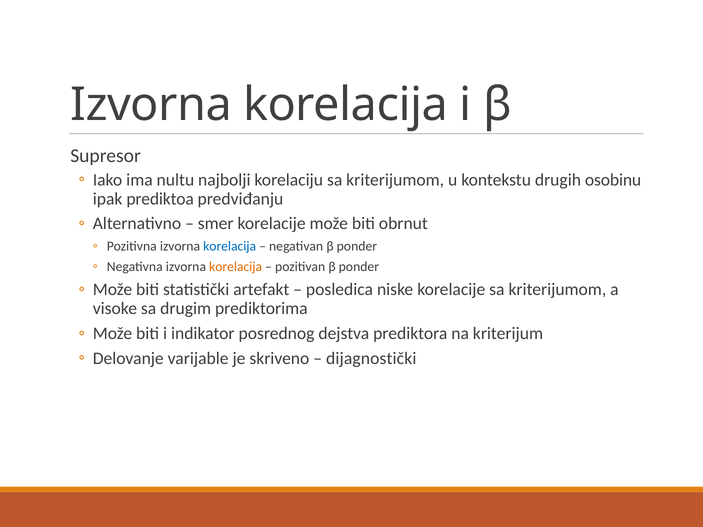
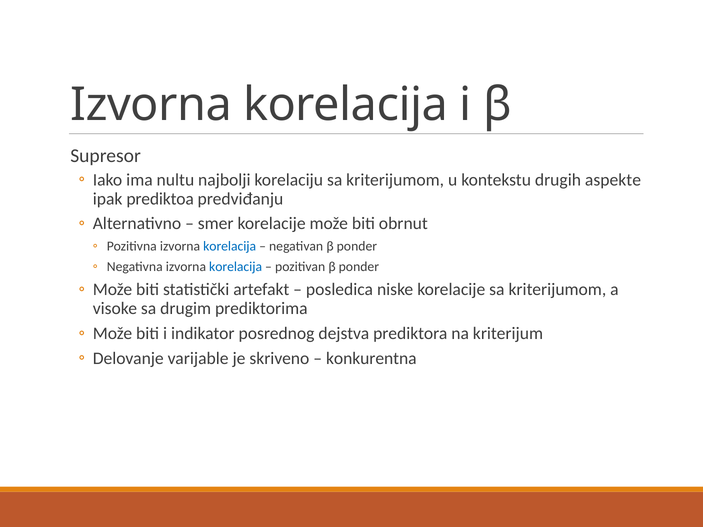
osobinu: osobinu -> aspekte (613, 180)
korelacija colour: orange -> blue (236, 267)
dijagnostički: dijagnostički -> konkurentna (371, 359)
